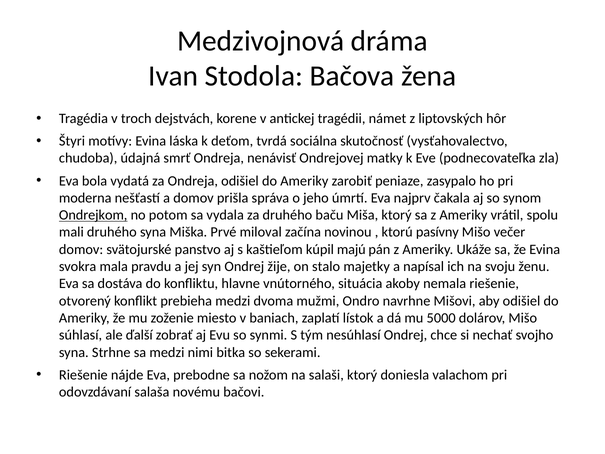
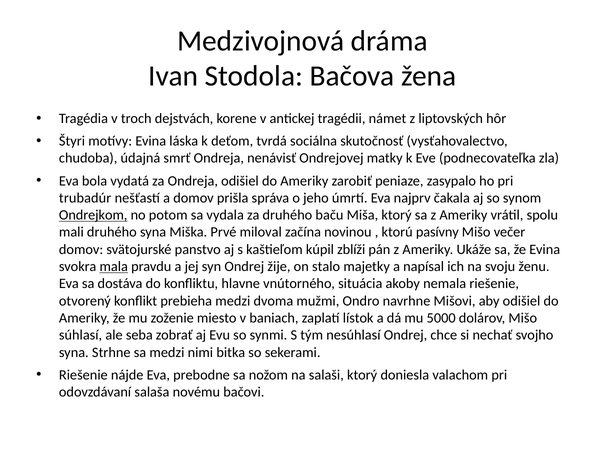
moderna: moderna -> trubadúr (85, 198)
majú: majú -> zblíži (351, 249)
mala underline: none -> present (114, 266)
ďalší: ďalší -> seba (139, 335)
